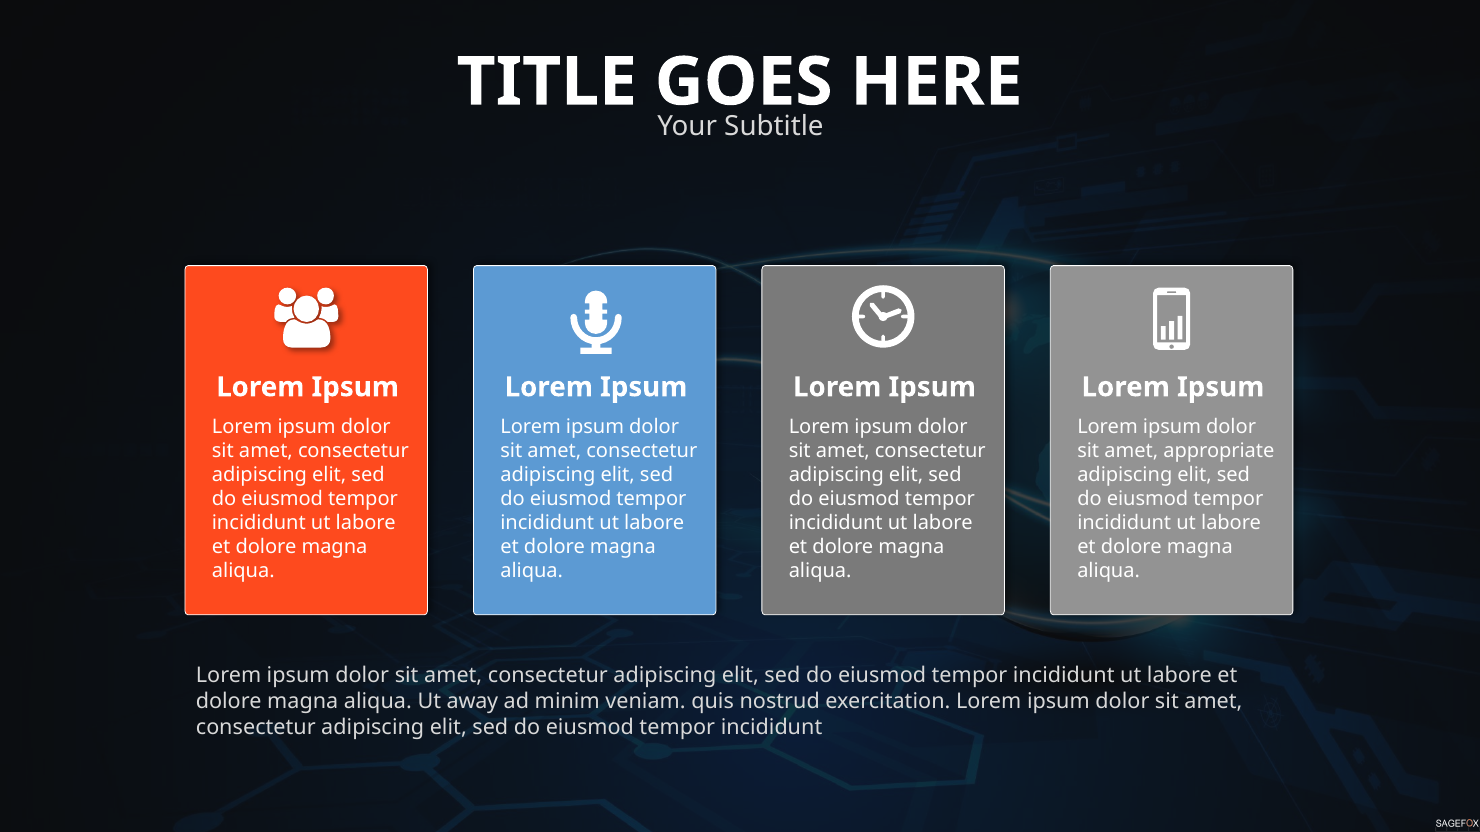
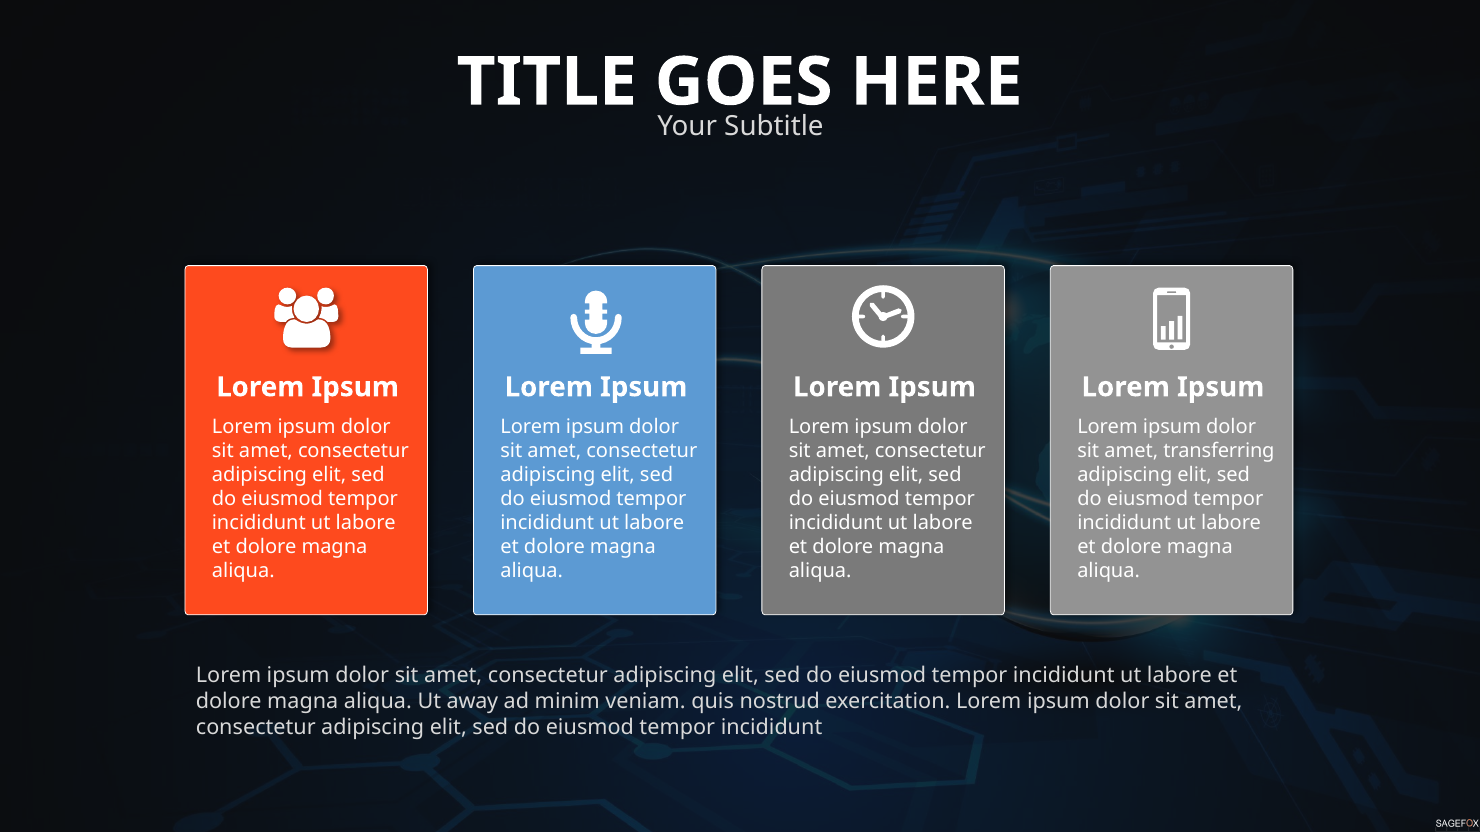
appropriate: appropriate -> transferring (1219, 451)
